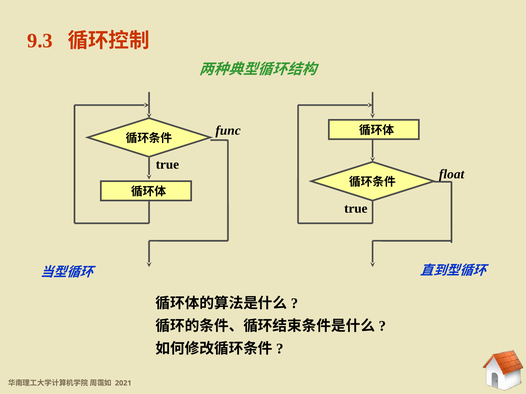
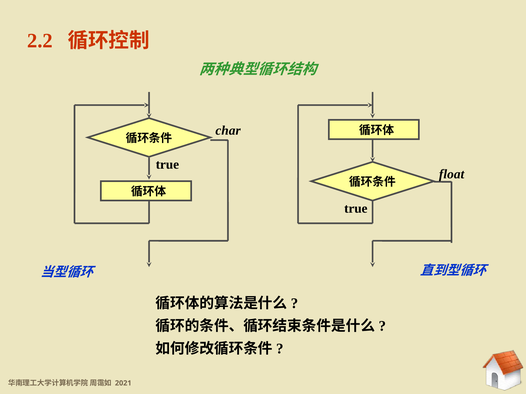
9.3: 9.3 -> 2.2 (40, 41)
func: func -> char (228, 131)
